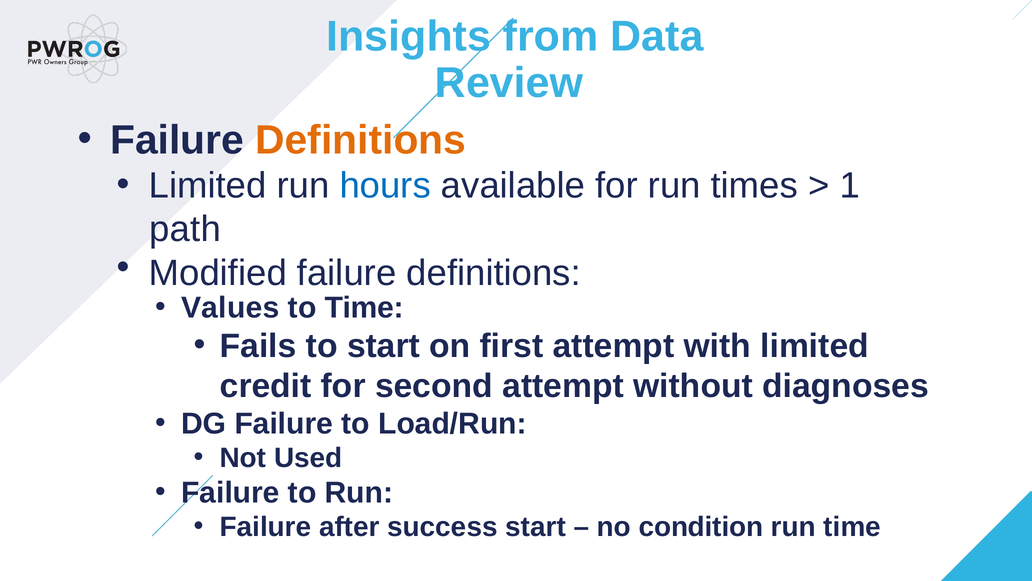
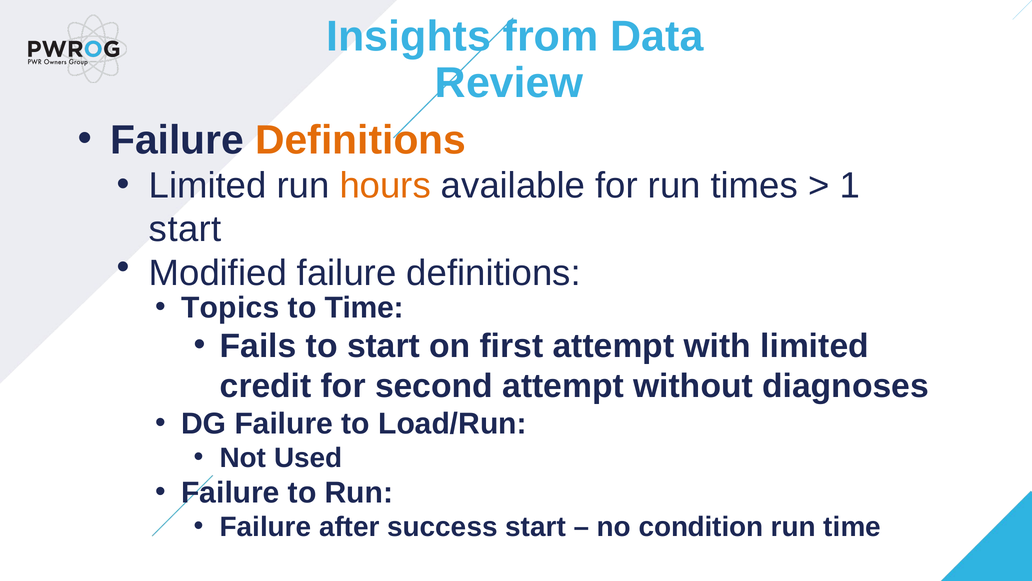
hours colour: blue -> orange (385, 186)
path: path -> start (185, 229)
Values: Values -> Topics (230, 308)
